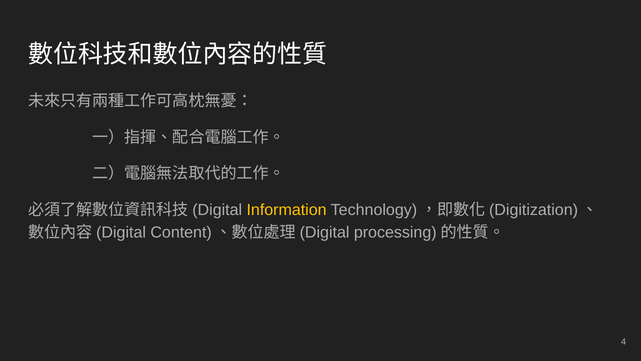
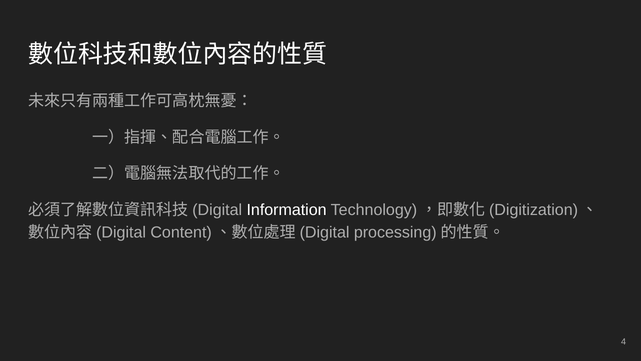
Information colour: yellow -> white (287, 210)
